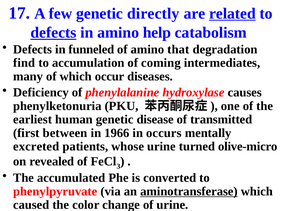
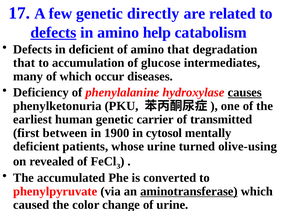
related underline: present -> none (232, 14)
in funneled: funneled -> deficient (91, 49)
find: find -> that (24, 63)
coming: coming -> glucose (161, 63)
causes underline: none -> present (245, 93)
disease: disease -> carrier (155, 120)
1966: 1966 -> 1900 (117, 133)
occurs: occurs -> cytosol (164, 133)
excreted: excreted -> deficient (36, 147)
olive-micro: olive-micro -> olive-using (248, 147)
